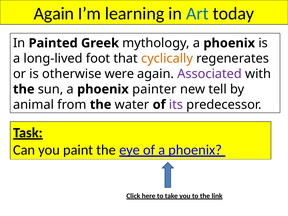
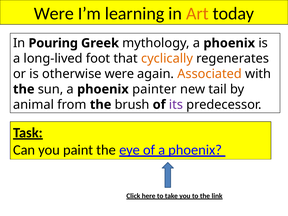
Again: Again -> Were (54, 13)
Art colour: blue -> orange (197, 13)
Painted: Painted -> Pouring (53, 43)
Associated colour: purple -> orange (210, 74)
tell: tell -> tail (218, 89)
water: water -> brush (132, 105)
